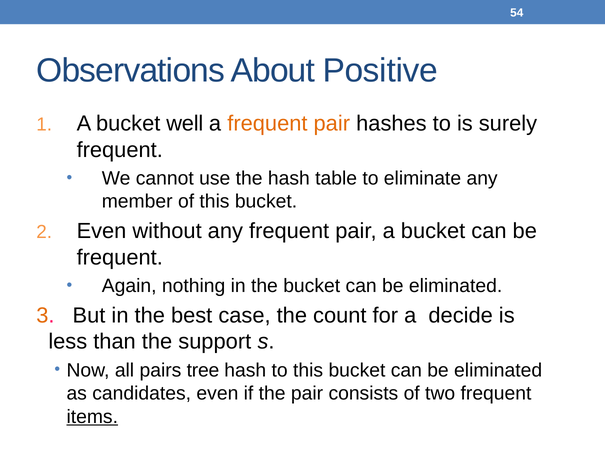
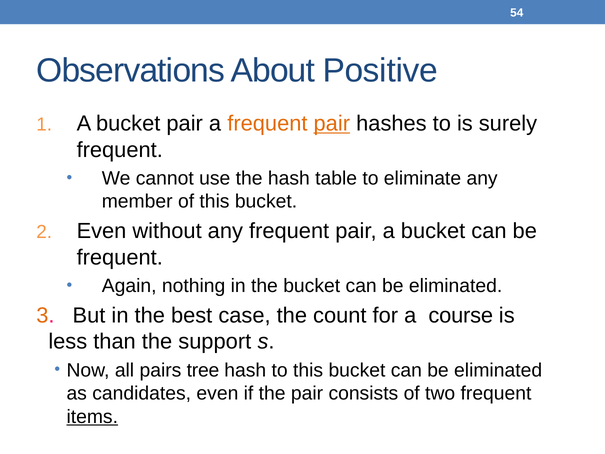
bucket well: well -> pair (185, 124)
pair underline: none -> present (332, 124)
decide: decide -> course (461, 315)
